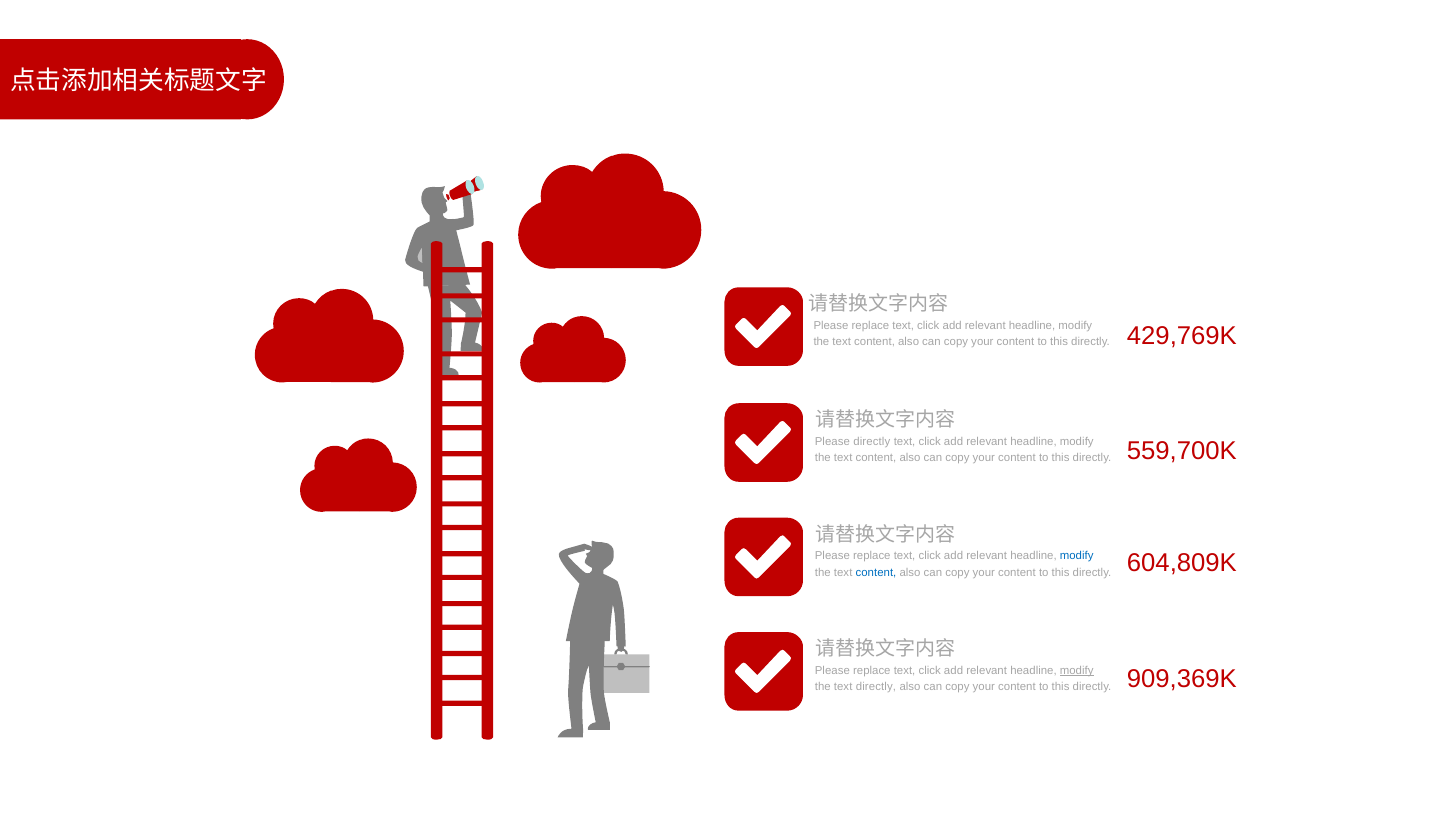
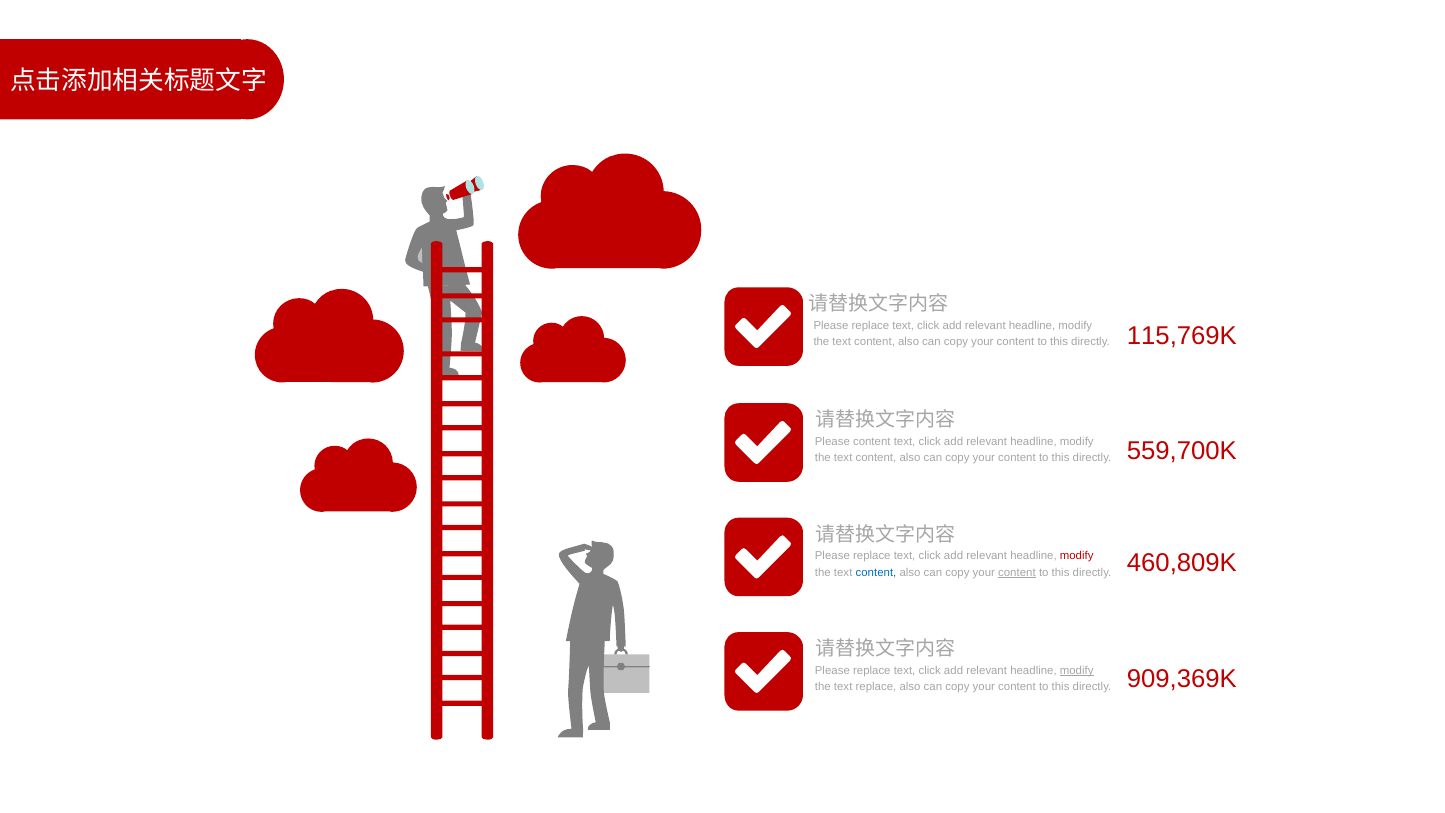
429,769K: 429,769K -> 115,769K (1182, 336)
Please directly: directly -> content (872, 441)
modify colour: blue -> red (1077, 556)
604,809K: 604,809K -> 460,809K (1182, 563)
content underline: none -> present (1017, 572)
text directly: directly -> replace (876, 687)
